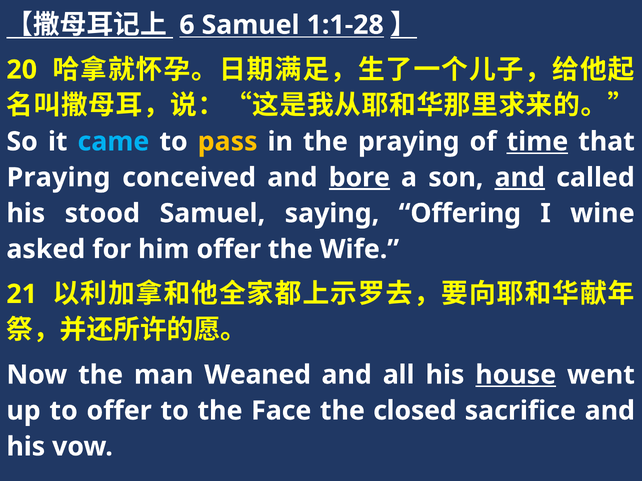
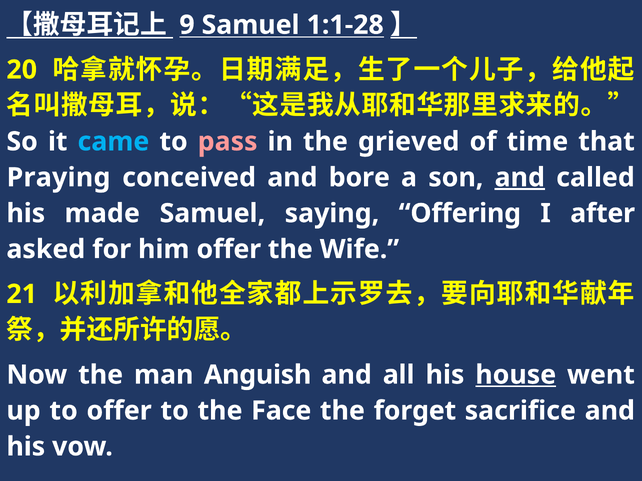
6: 6 -> 9 (187, 25)
pass colour: yellow -> pink (228, 142)
the praying: praying -> grieved (409, 142)
time underline: present -> none (537, 142)
bore underline: present -> none (359, 178)
stood: stood -> made (102, 214)
wine: wine -> after (603, 214)
Weaned: Weaned -> Anguish (258, 375)
closed: closed -> forget (415, 411)
